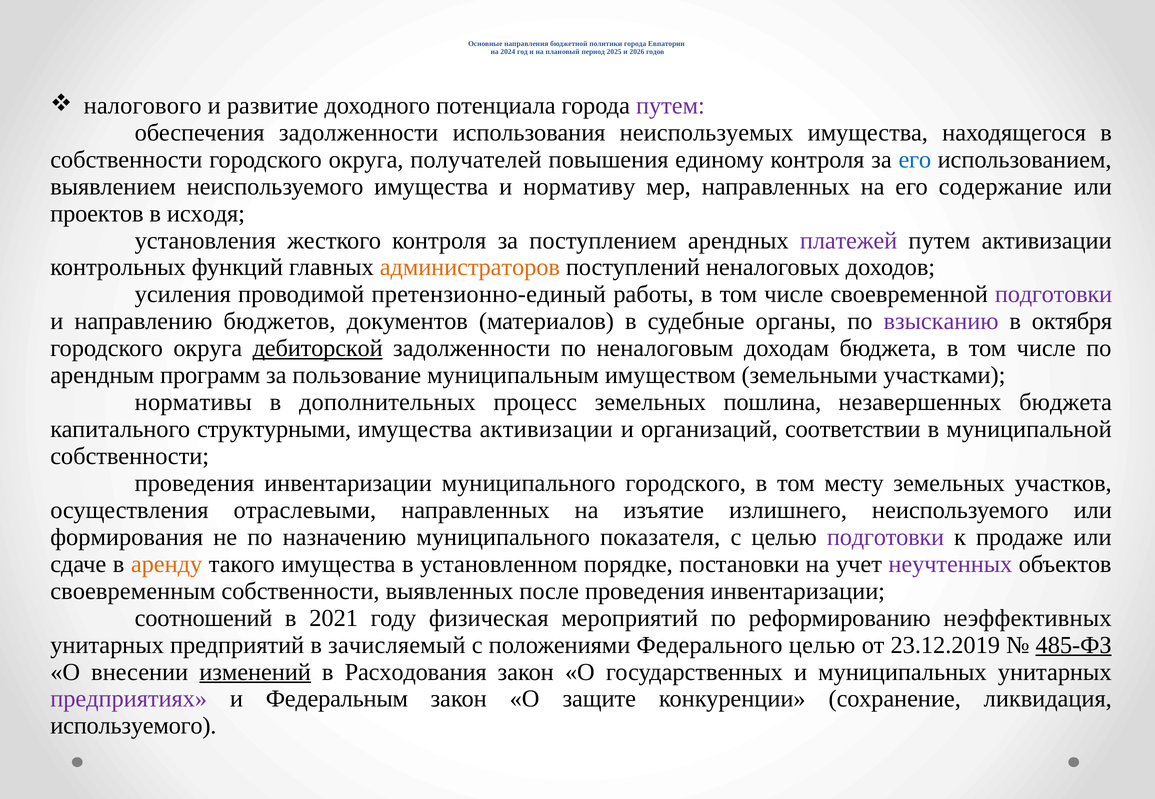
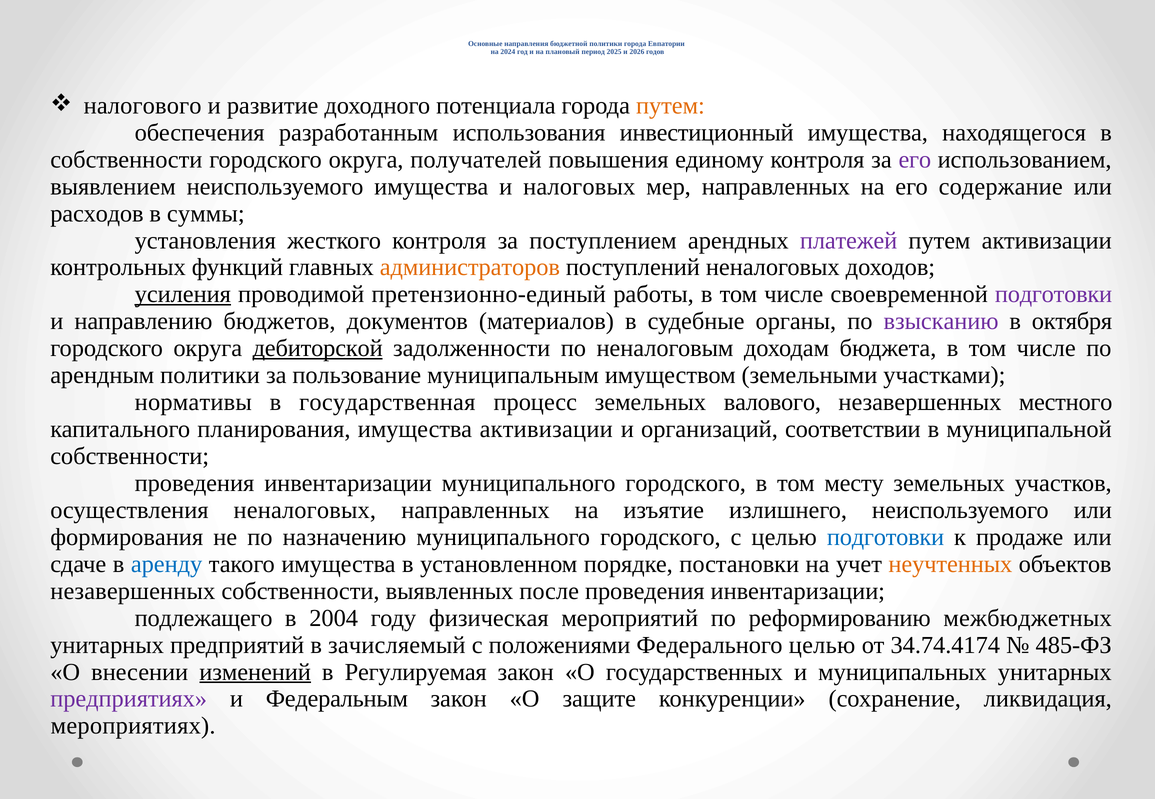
путем colour: purple -> orange (670, 106)
обеспечения задолженности: задолженности -> разработанным (359, 133)
неиспользуемых: неиспользуемых -> инвестиционный (707, 133)
его colour: blue -> purple (915, 160)
нормативу: нормативу -> налоговых (579, 187)
проектов: проектов -> расходов (97, 214)
исходя: исходя -> суммы (206, 214)
усиления underline: none -> present (183, 295)
арендным программ: программ -> политики (210, 376)
дополнительных: дополнительных -> государственная (387, 403)
пошлина: пошлина -> валового (772, 403)
незавершенных бюджета: бюджета -> местного (1066, 403)
структурными: структурными -> планирования (274, 430)
осуществления отраслевыми: отраслевыми -> неналоговых (305, 511)
назначению муниципального показателя: показателя -> городского (660, 538)
подготовки colour: purple -> blue (886, 538)
аренду colour: orange -> blue (167, 565)
неучтенных colour: purple -> orange (950, 565)
своевременным: своевременным -> незавершенных (133, 591)
соотношений: соотношений -> подлежащего (204, 618)
2021: 2021 -> 2004 (334, 618)
неэффективных: неэффективных -> межбюджетных (1028, 618)
23.12.2019: 23.12.2019 -> 34.74.4174 (945, 645)
485-ФЗ underline: present -> none (1074, 645)
Расходования: Расходования -> Регулируемая (416, 672)
используемого: используемого -> мероприятиях (133, 726)
